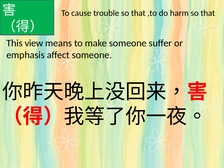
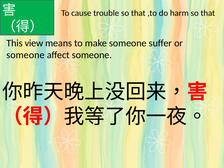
emphasis: emphasis -> someone (25, 55)
